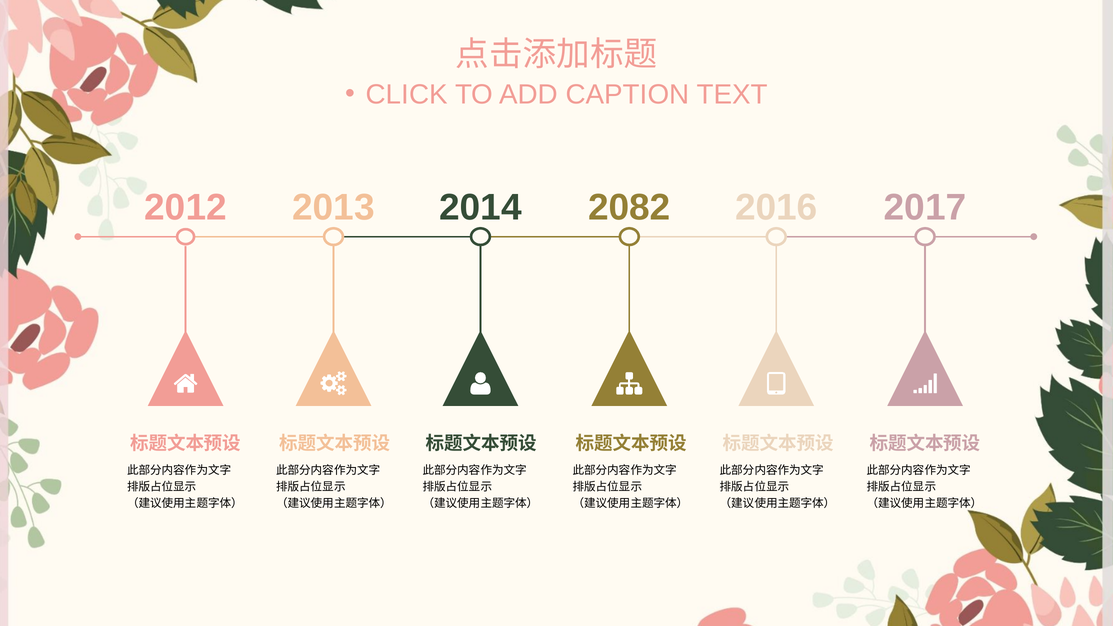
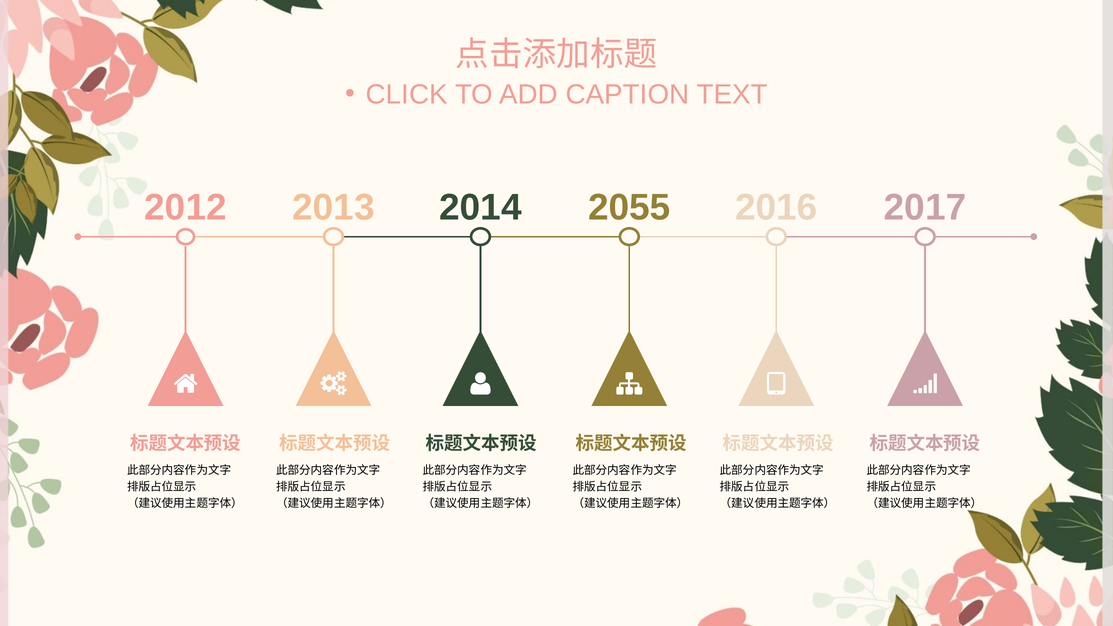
2082: 2082 -> 2055 (629, 208)
